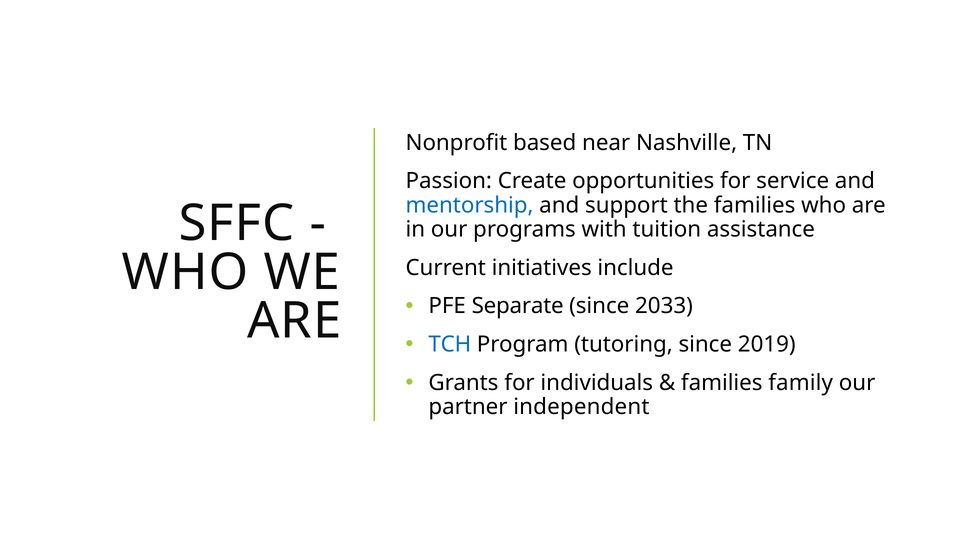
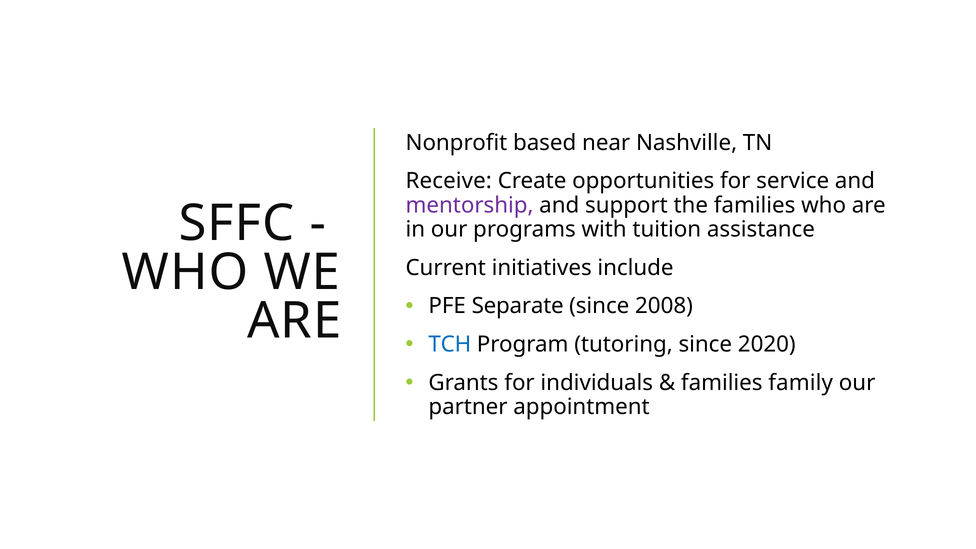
Passion: Passion -> Receive (449, 181)
mentorship colour: blue -> purple (470, 205)
2033: 2033 -> 2008 (664, 306)
2019: 2019 -> 2020 (767, 344)
independent: independent -> appointment (581, 407)
